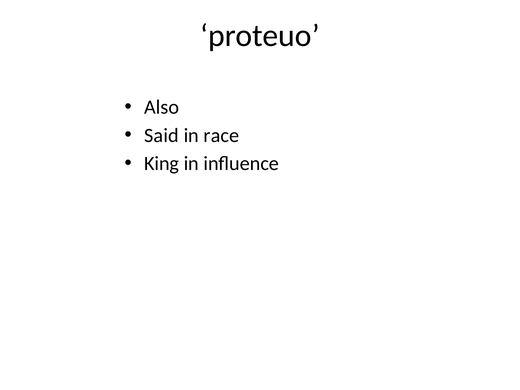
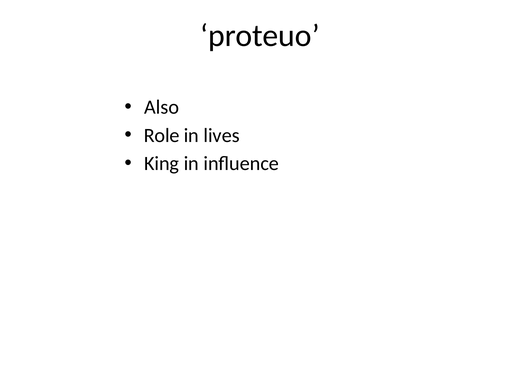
Said: Said -> Role (162, 135)
race: race -> lives (222, 135)
